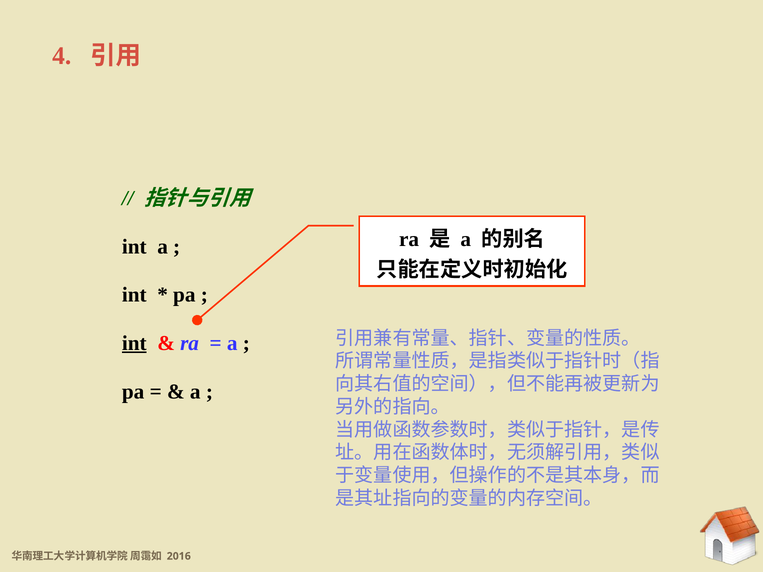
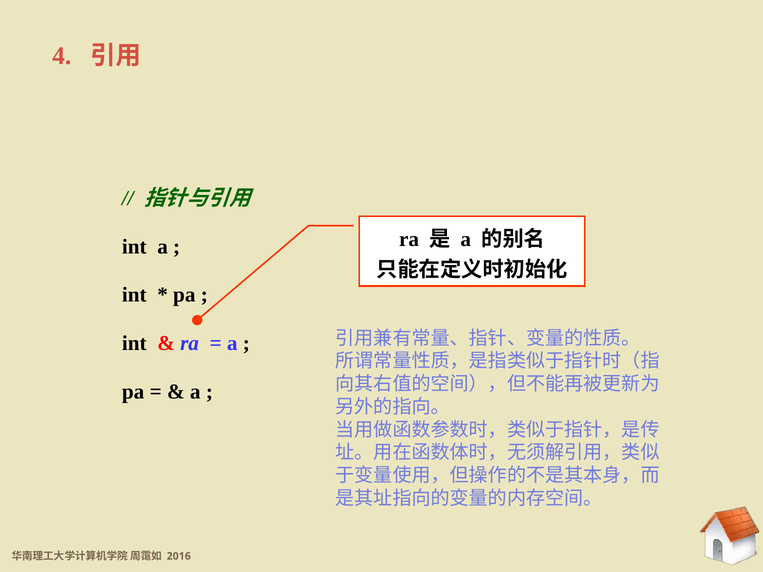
int underline: present -> none (134, 343)
